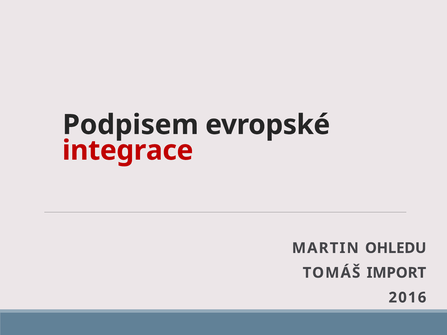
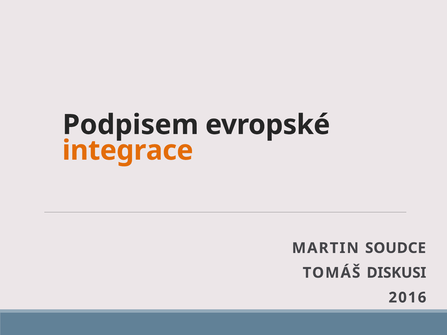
integrace colour: red -> orange (128, 151)
OHLEDU: OHLEDU -> SOUDCE (396, 248)
IMPORT: IMPORT -> DISKUSI (396, 273)
